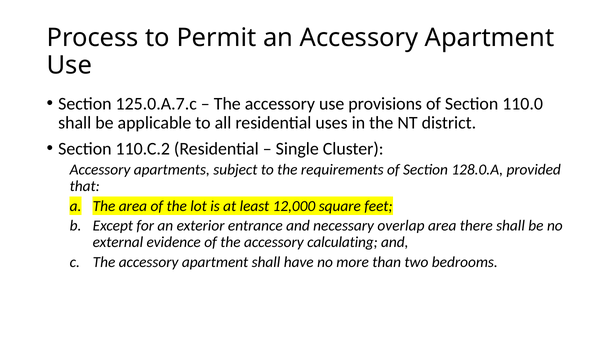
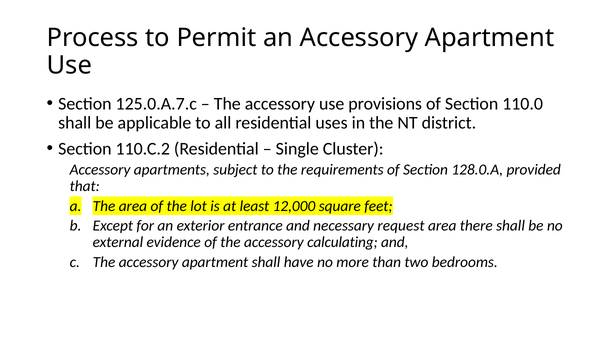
overlap: overlap -> request (401, 226)
